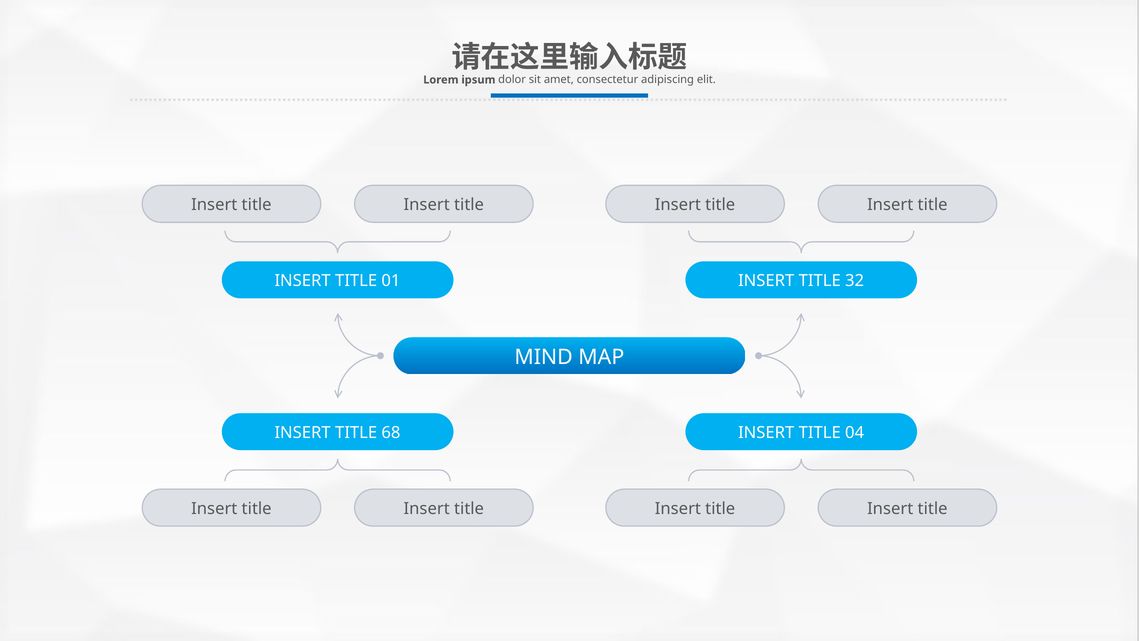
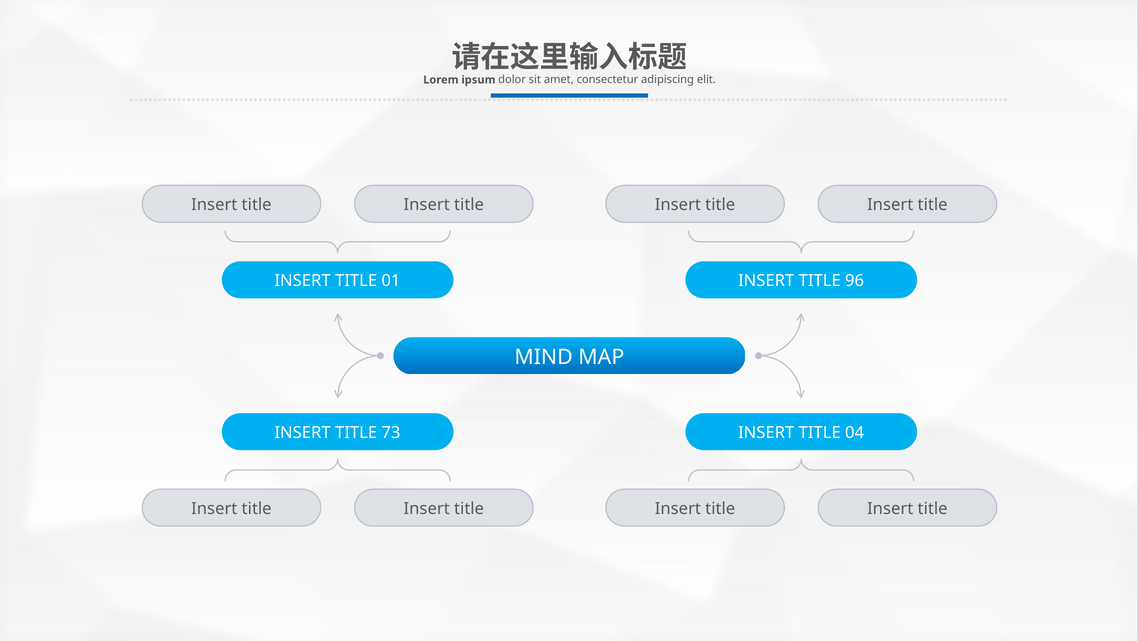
32: 32 -> 96 (855, 281)
68: 68 -> 73 (391, 433)
